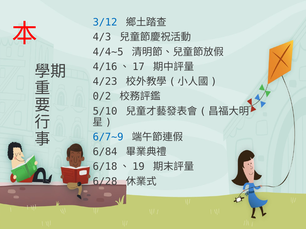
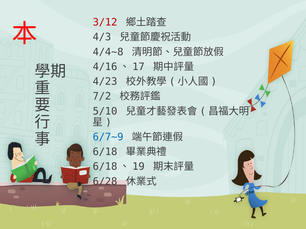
3/12 colour: blue -> red (105, 22)
4/4~5: 4/4~5 -> 4/4~8 (108, 52)
0/2: 0/2 -> 7/2 (102, 97)
6/84: 6/84 -> 6/18 (105, 152)
